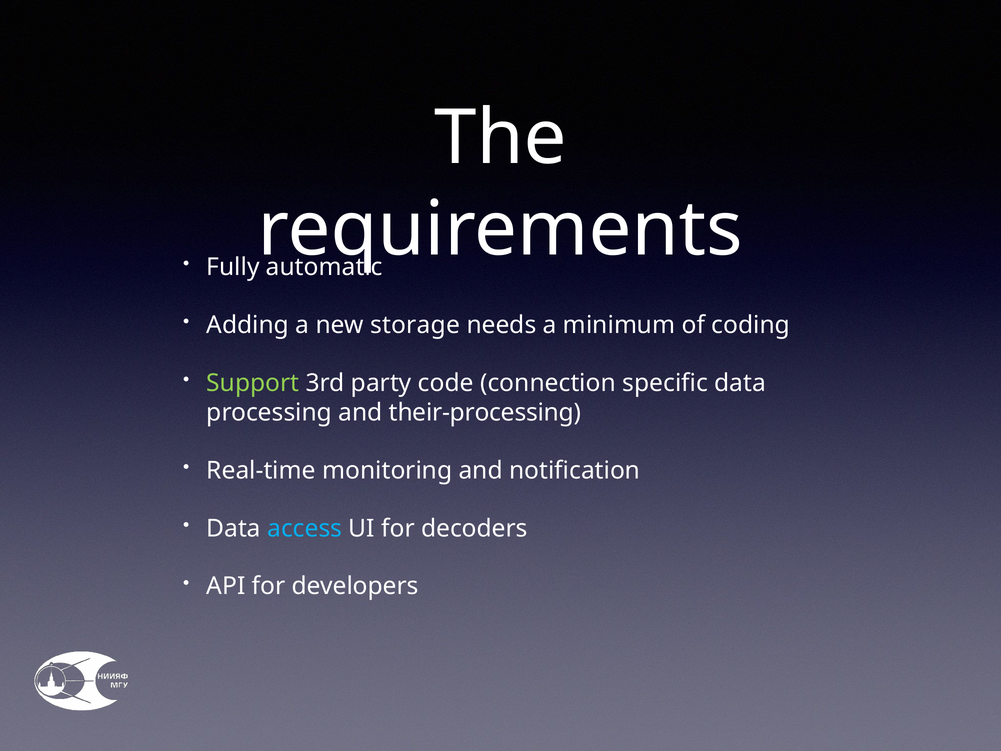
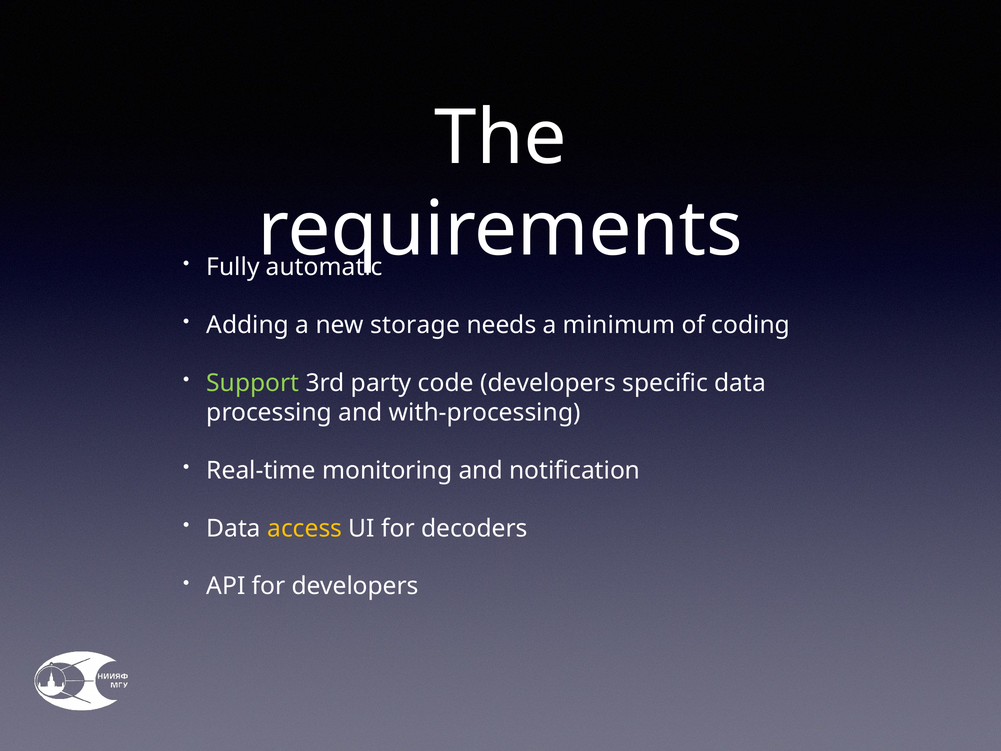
code connection: connection -> developers (548, 383)
their-processing: their-processing -> with-processing (485, 412)
access colour: light blue -> yellow (305, 528)
